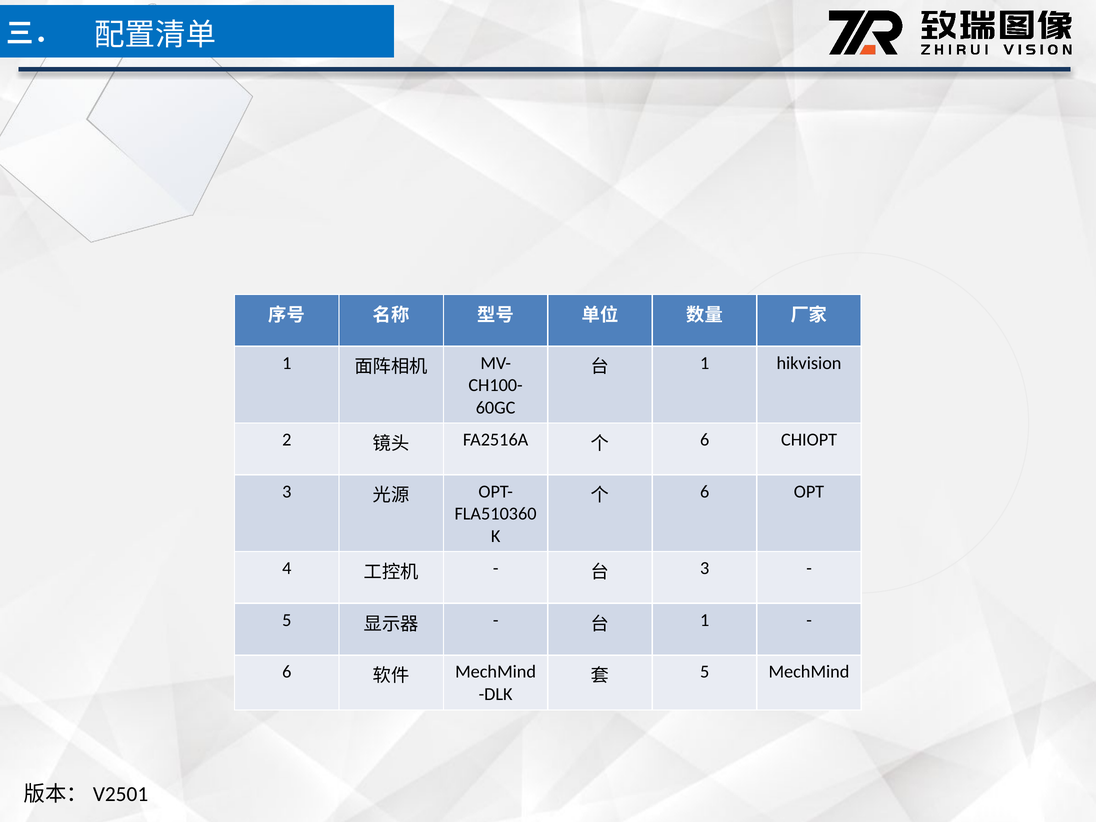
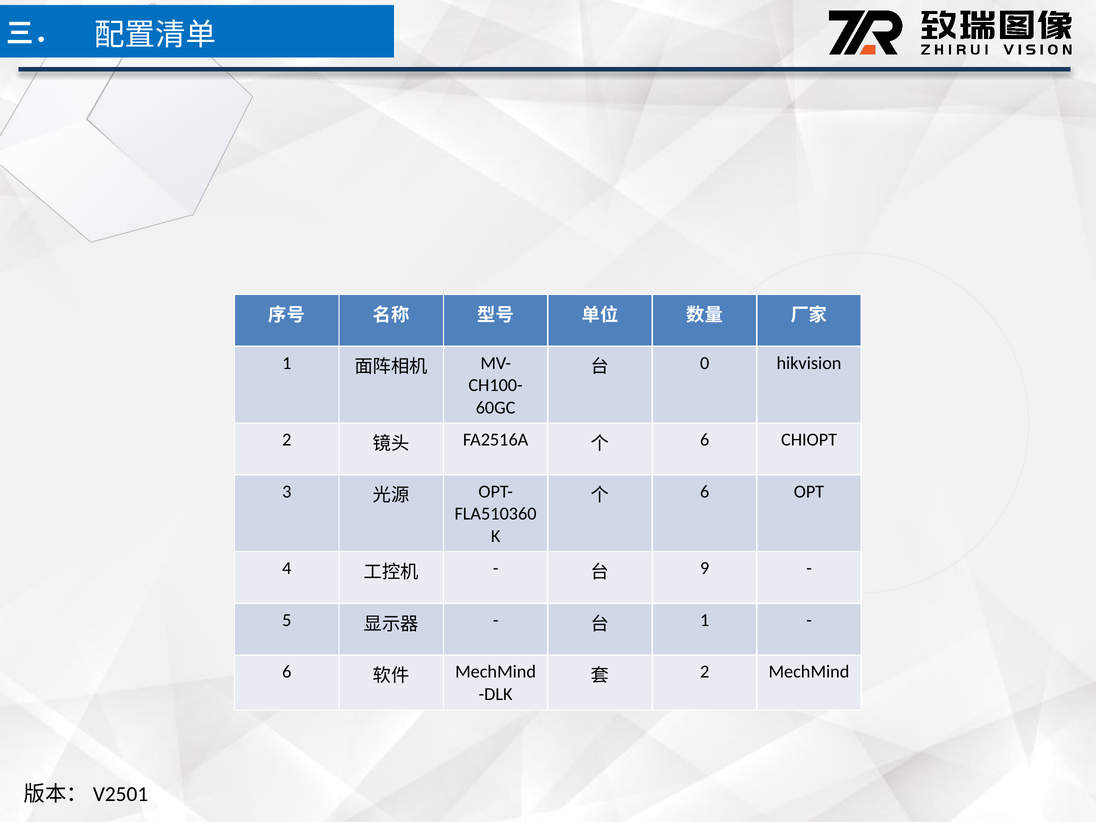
1: 1 -> 0 (705, 363)
3: 3 -> 9 (705, 568)
5: 5 -> 2 (705, 672)
